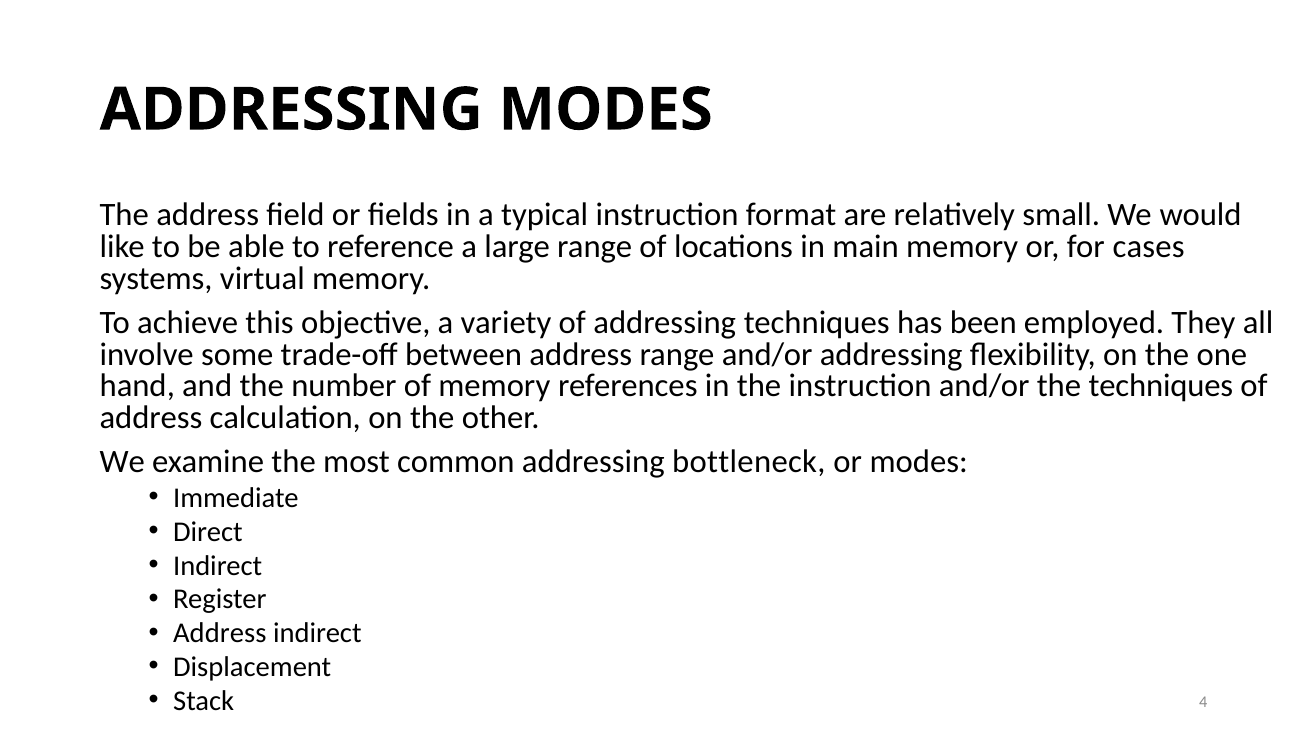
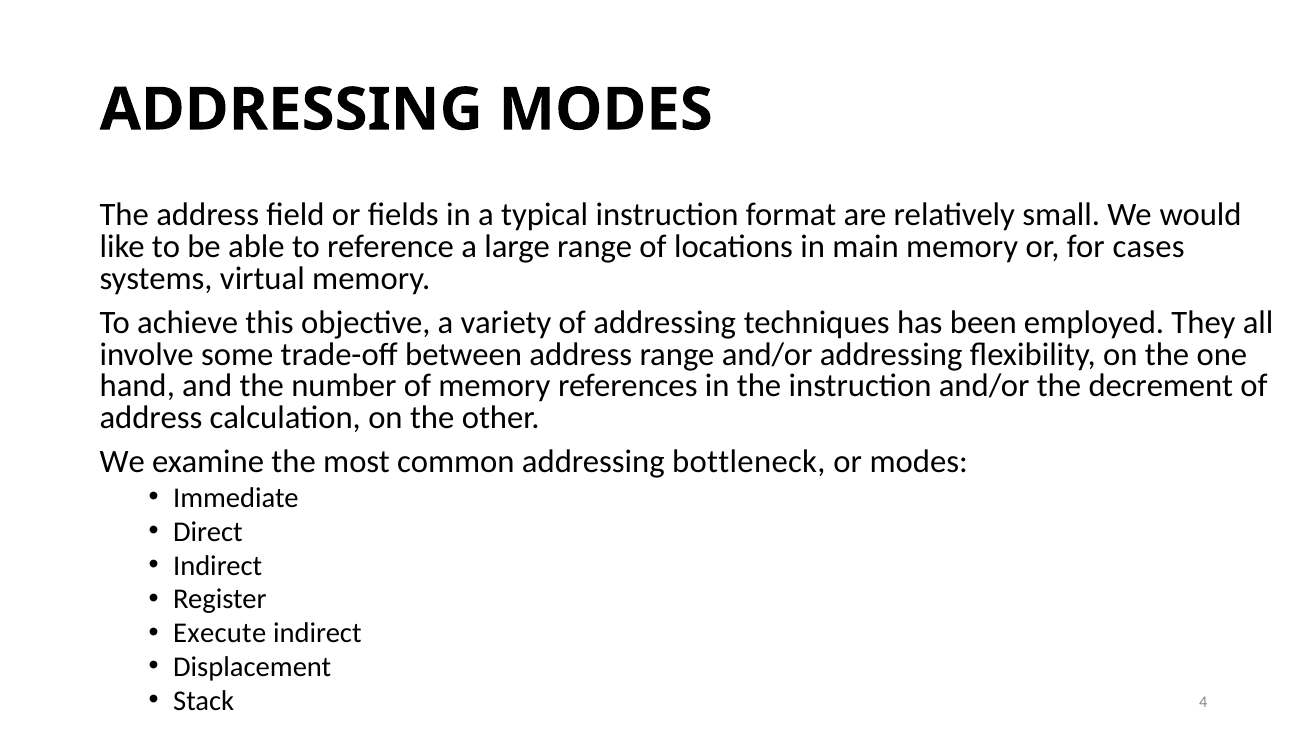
the techniques: techniques -> decrement (1161, 386)
Address: Address -> Execute (220, 634)
